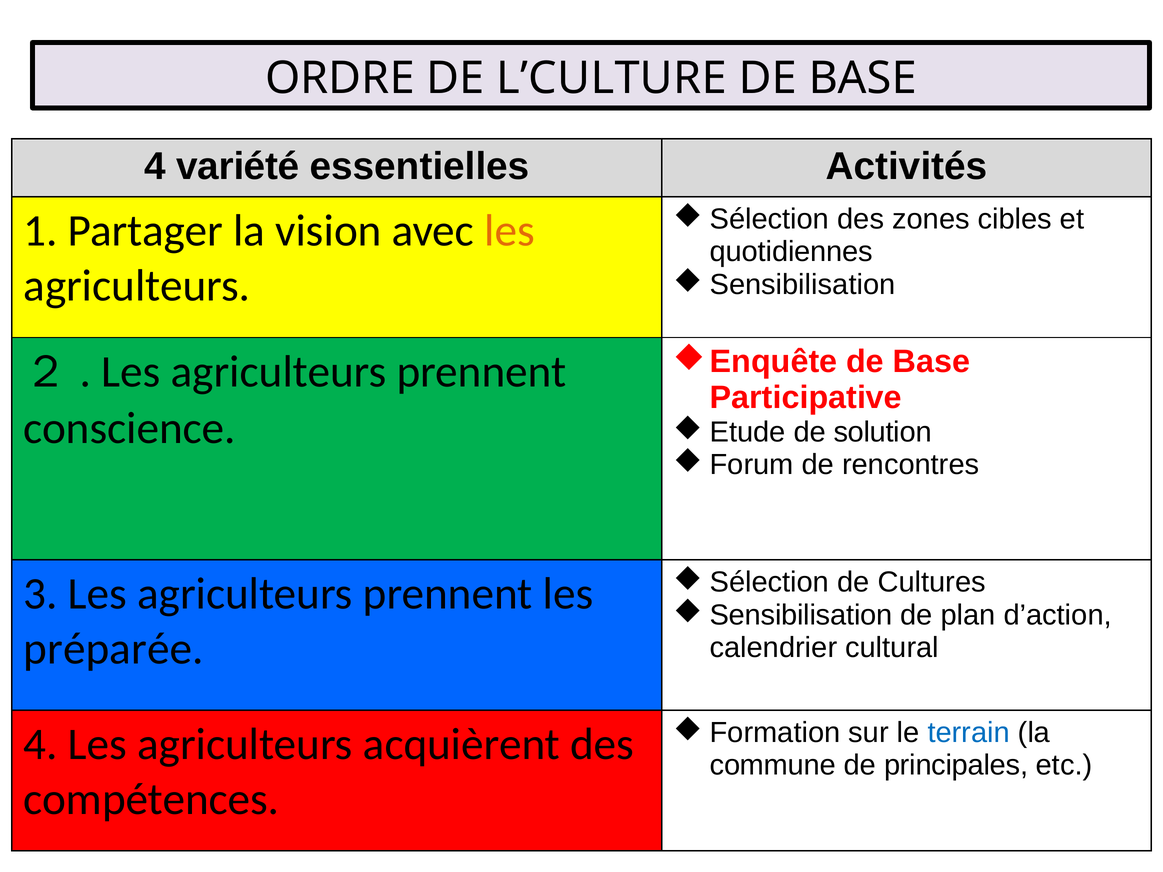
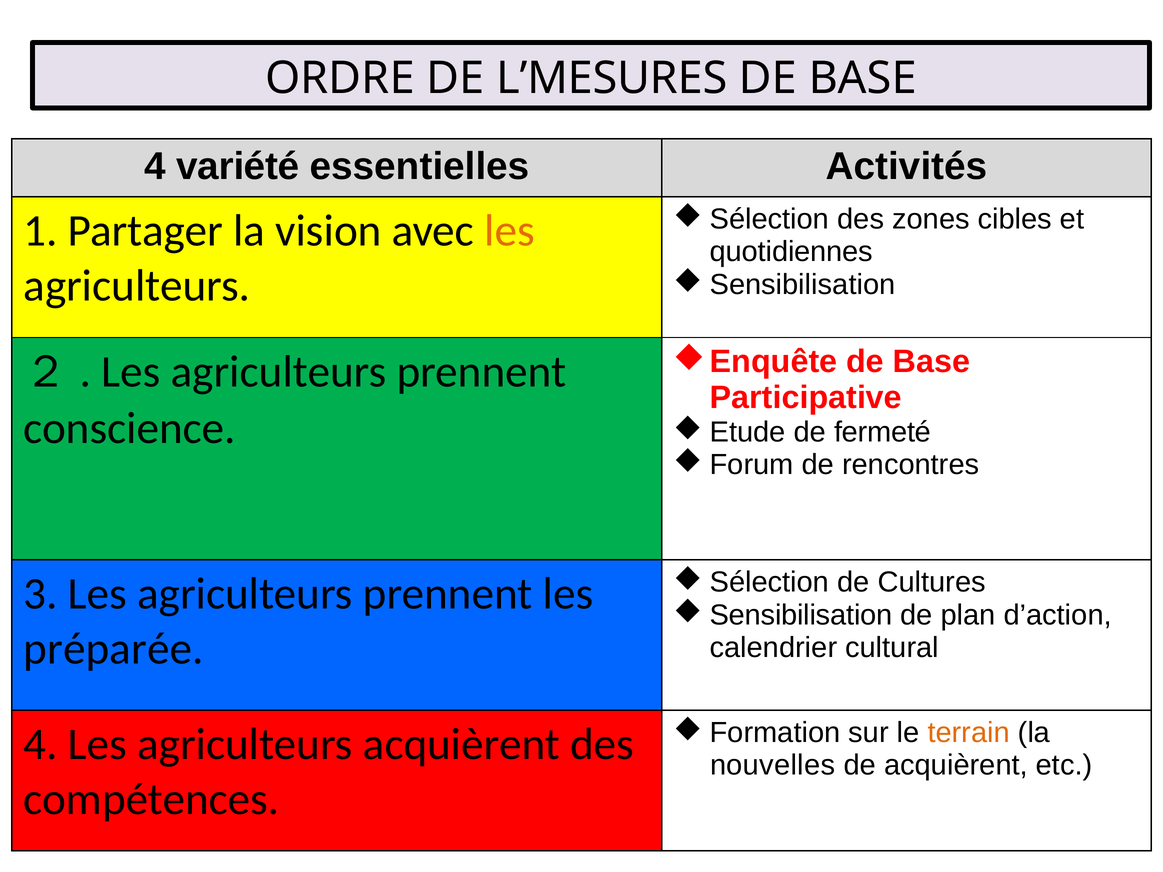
L’CULTURE: L’CULTURE -> L’MESURES (612, 78)
solution: solution -> fermeté (883, 432)
terrain colour: blue -> orange (969, 733)
commune: commune -> nouvelles (773, 766)
de principales: principales -> acquièrent (956, 766)
